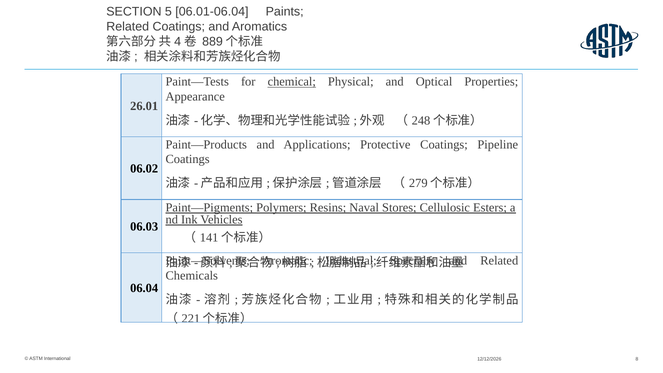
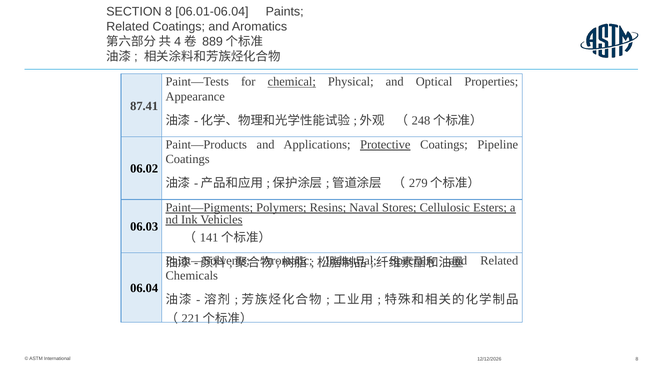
SECTION 5: 5 -> 8 (168, 12)
26.01: 26.01 -> 87.41 (144, 106)
Protective underline: none -> present (385, 145)
